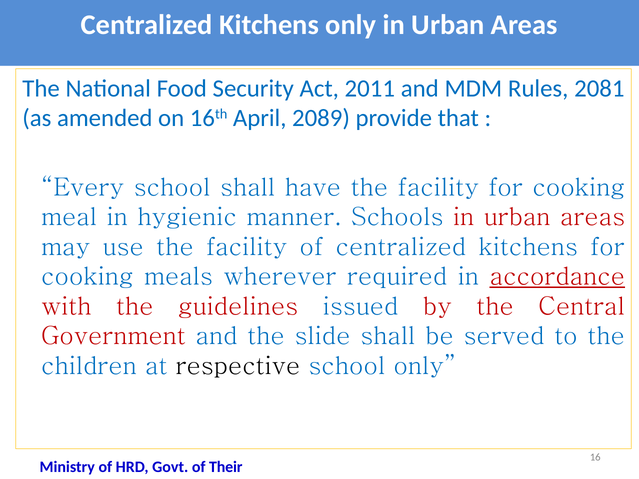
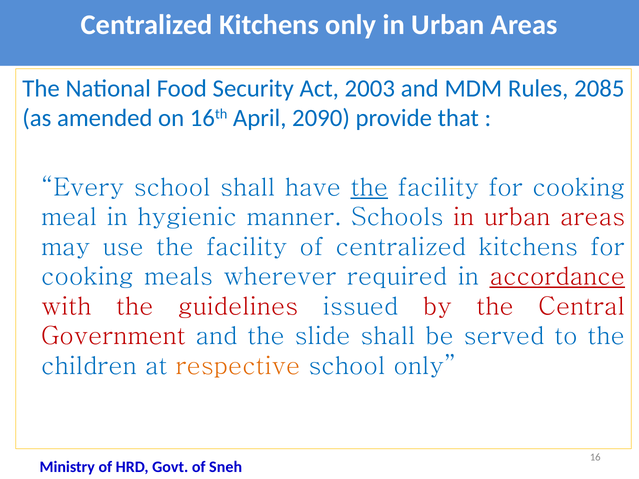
2011: 2011 -> 2003 (370, 88)
2081: 2081 -> 2085 (599, 88)
2089: 2089 -> 2090 (321, 118)
the underline: none -> present (369, 188)
respective colour: black -> orange (238, 366)
Their: Their -> Sneh (226, 467)
